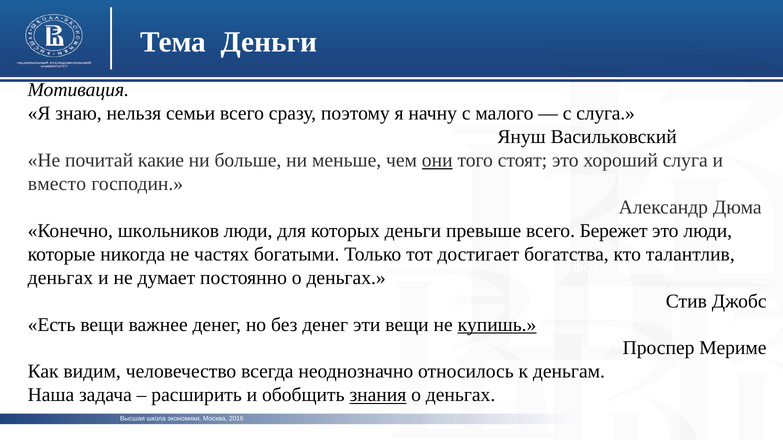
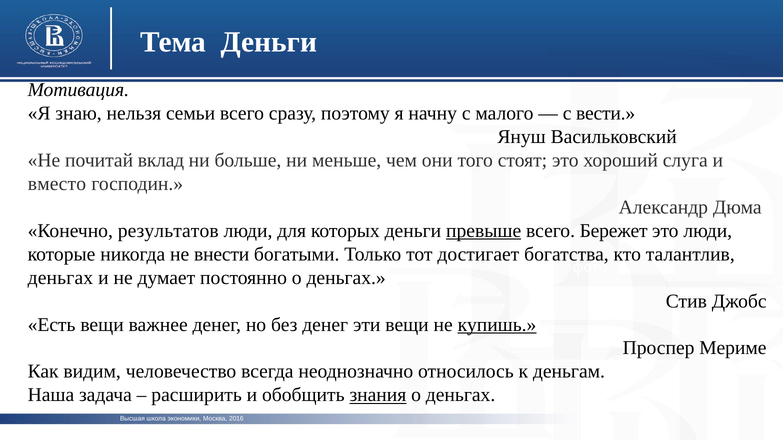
с слуга: слуга -> вести (606, 113)
какие: какие -> вклад (161, 160)
они underline: present -> none (437, 160)
школьников: школьников -> результатов (168, 231)
превыше underline: none -> present (484, 231)
частях: частях -> внести (222, 254)
